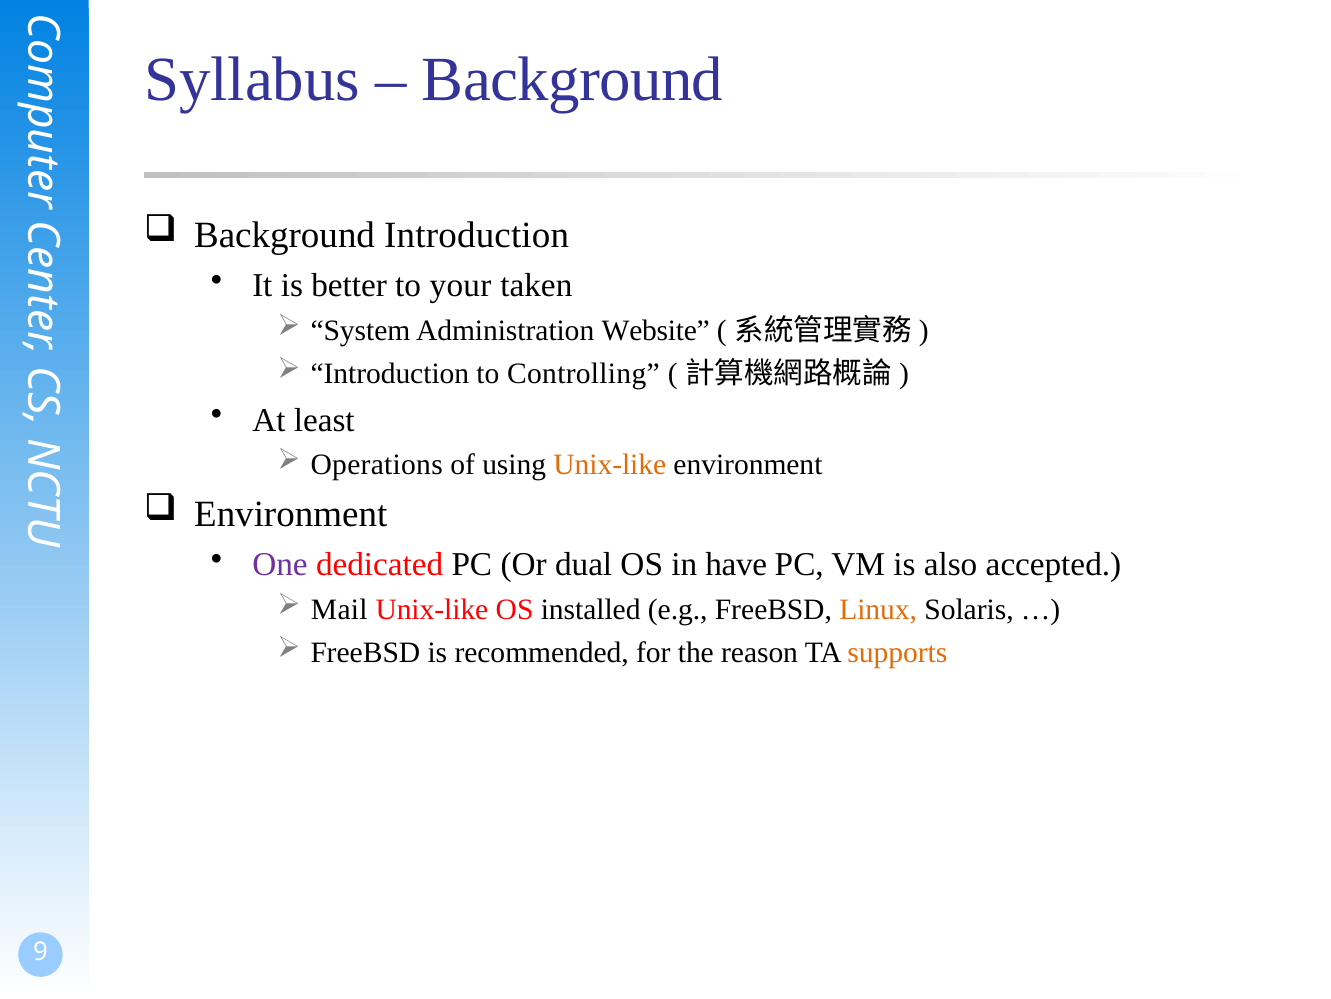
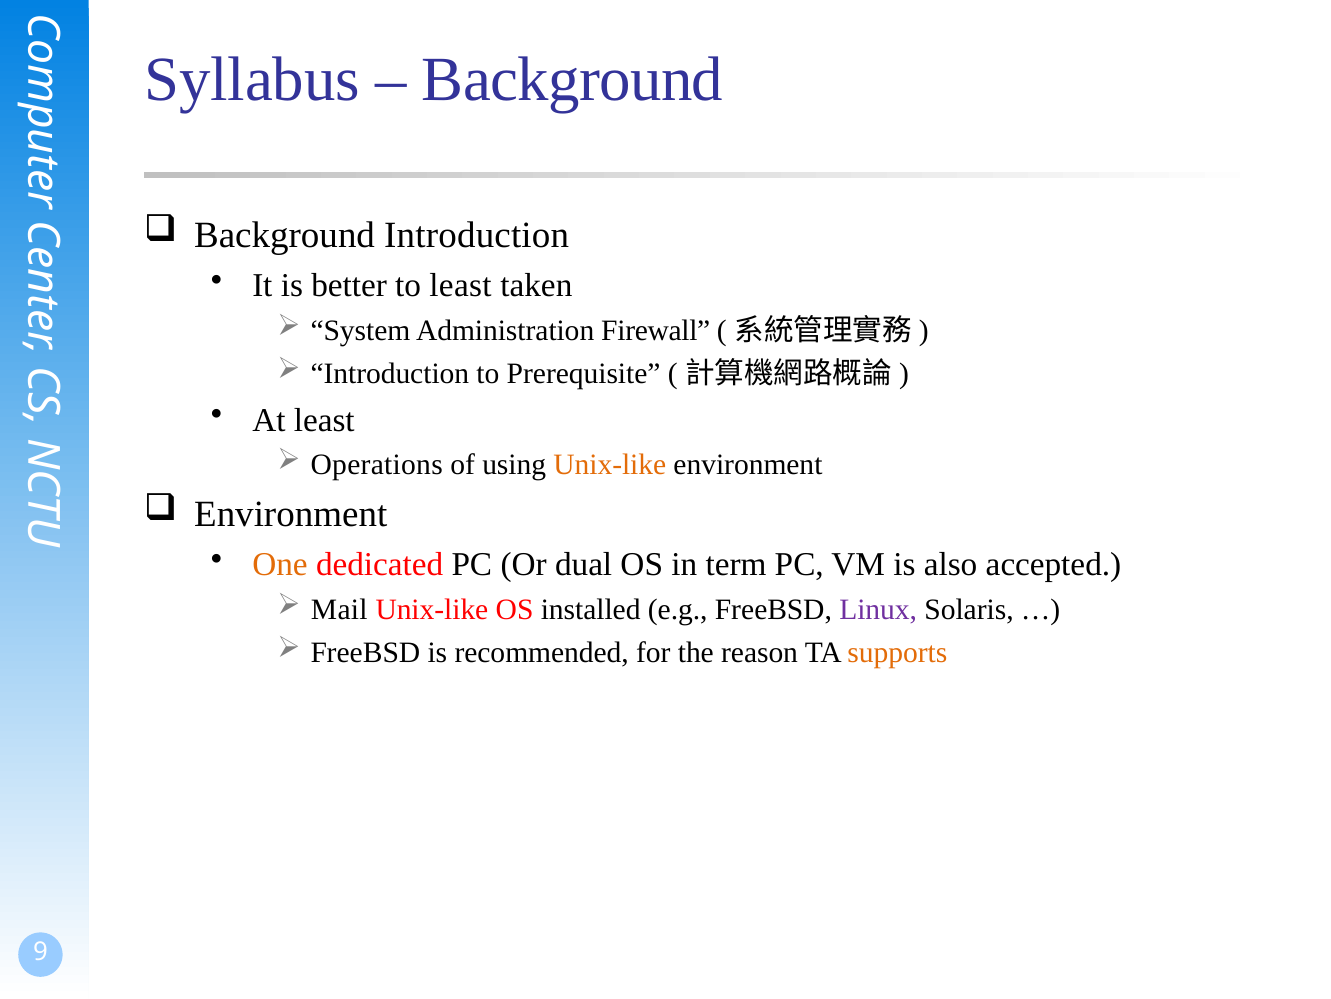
to your: your -> least (461, 286)
Website: Website -> Firewall (656, 331)
Controlling: Controlling -> Prerequisite (584, 373)
One colour: purple -> orange (280, 564)
have: have -> term (736, 564)
Linux colour: orange -> purple (878, 609)
